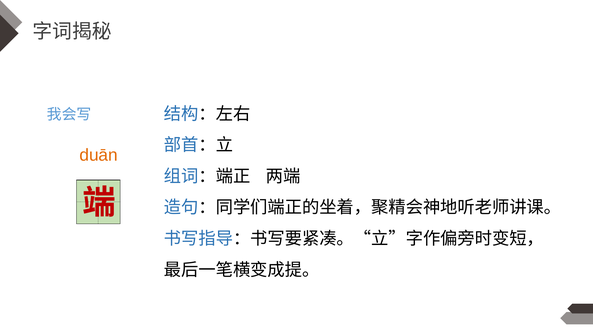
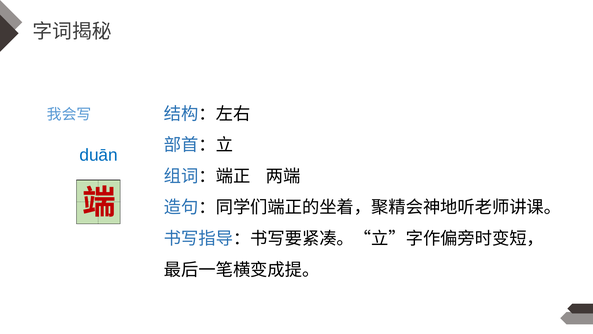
duān colour: orange -> blue (99, 155)
